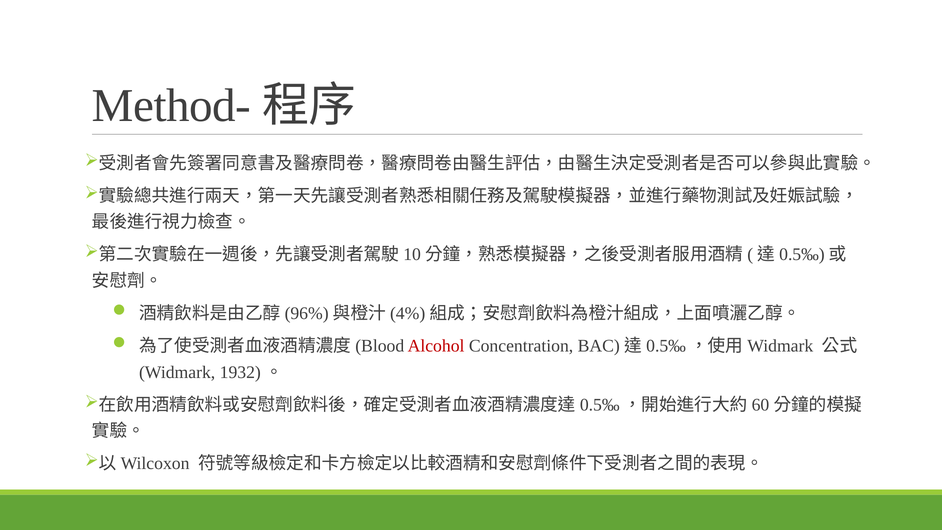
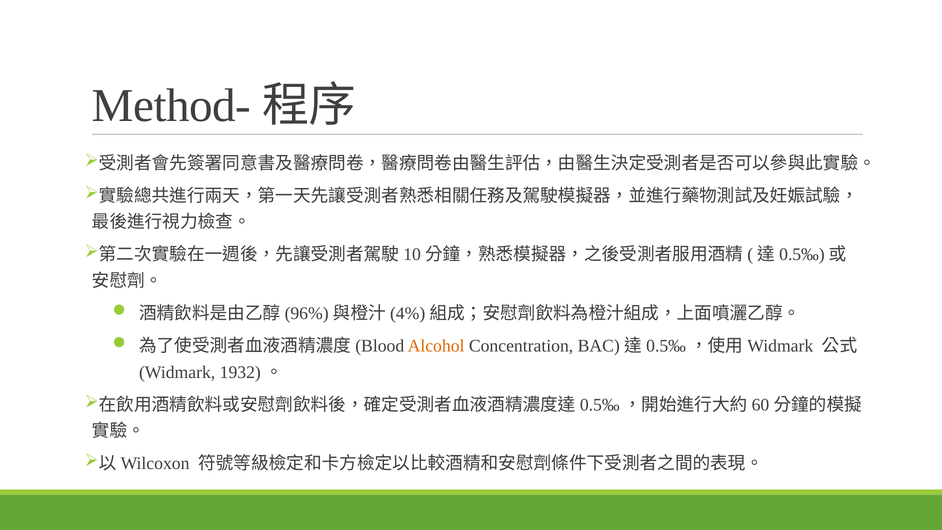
Alcohol colour: red -> orange (436, 346)
